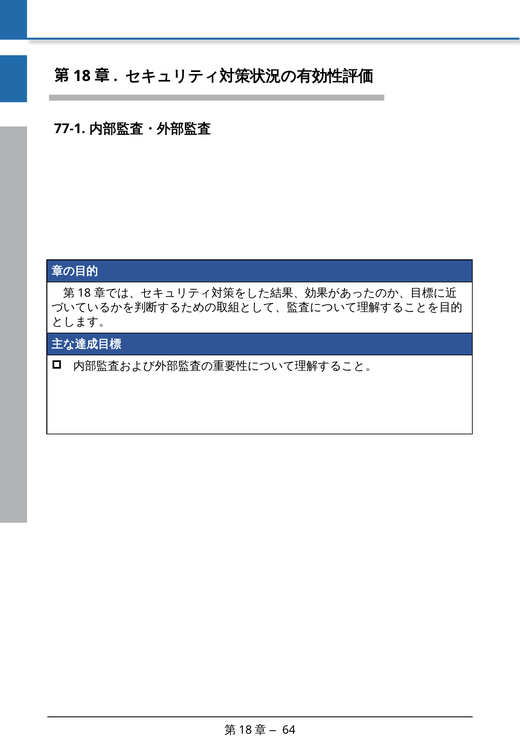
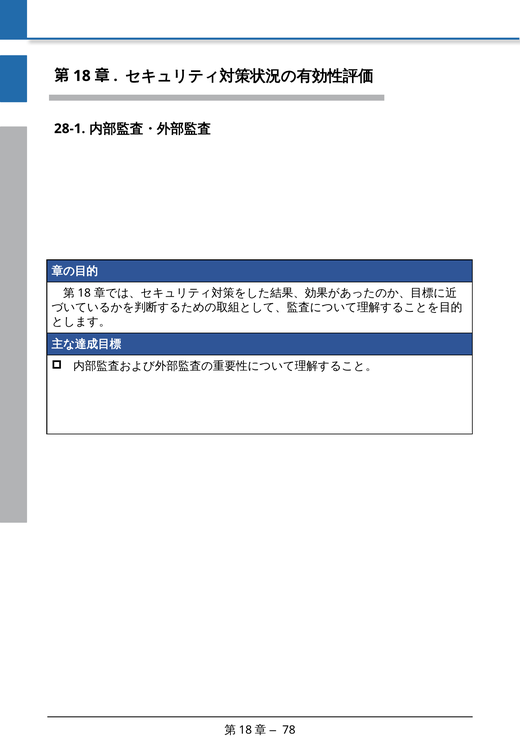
77-1: 77-1 -> 28-1 (70, 128)
64: 64 -> 78 (289, 729)
